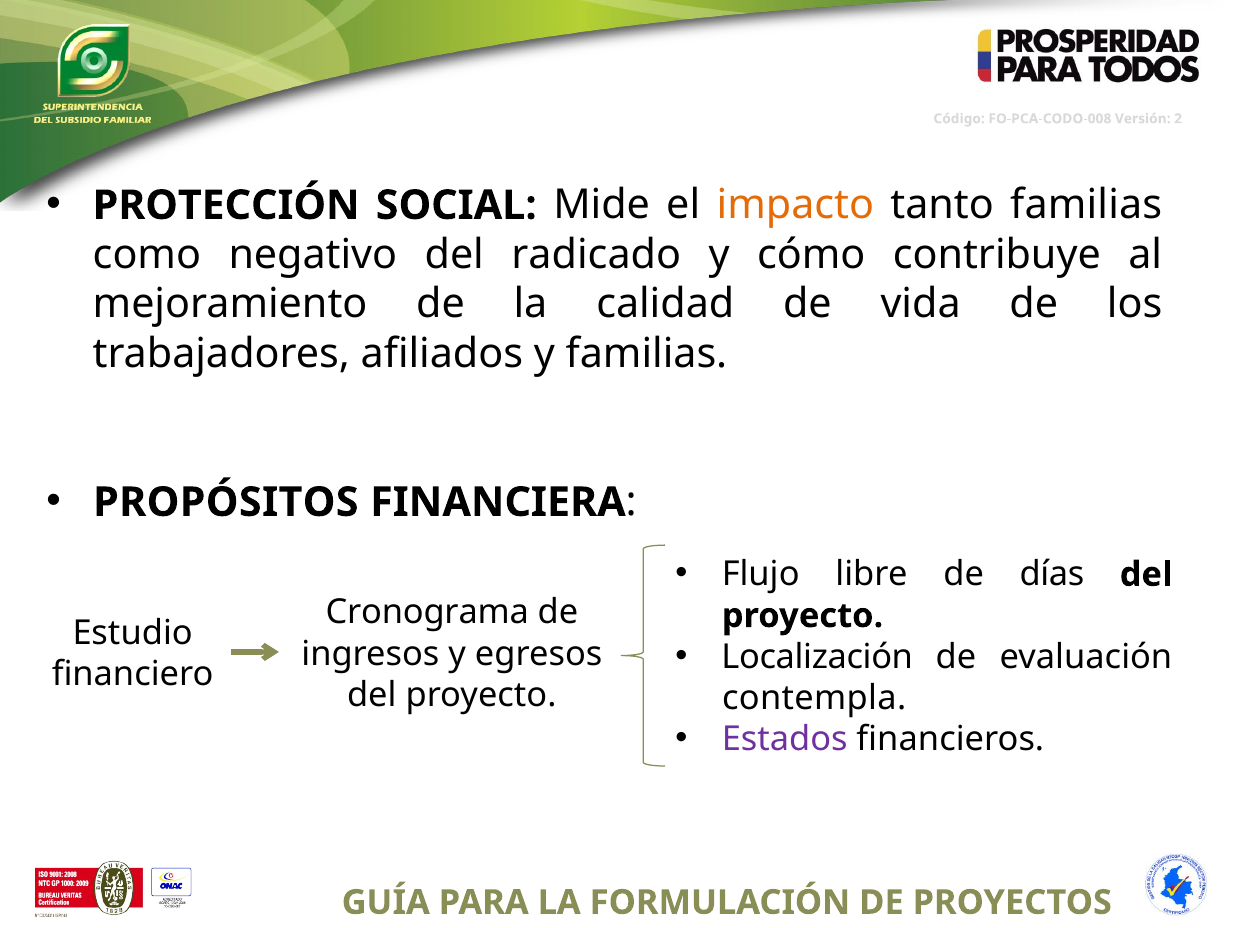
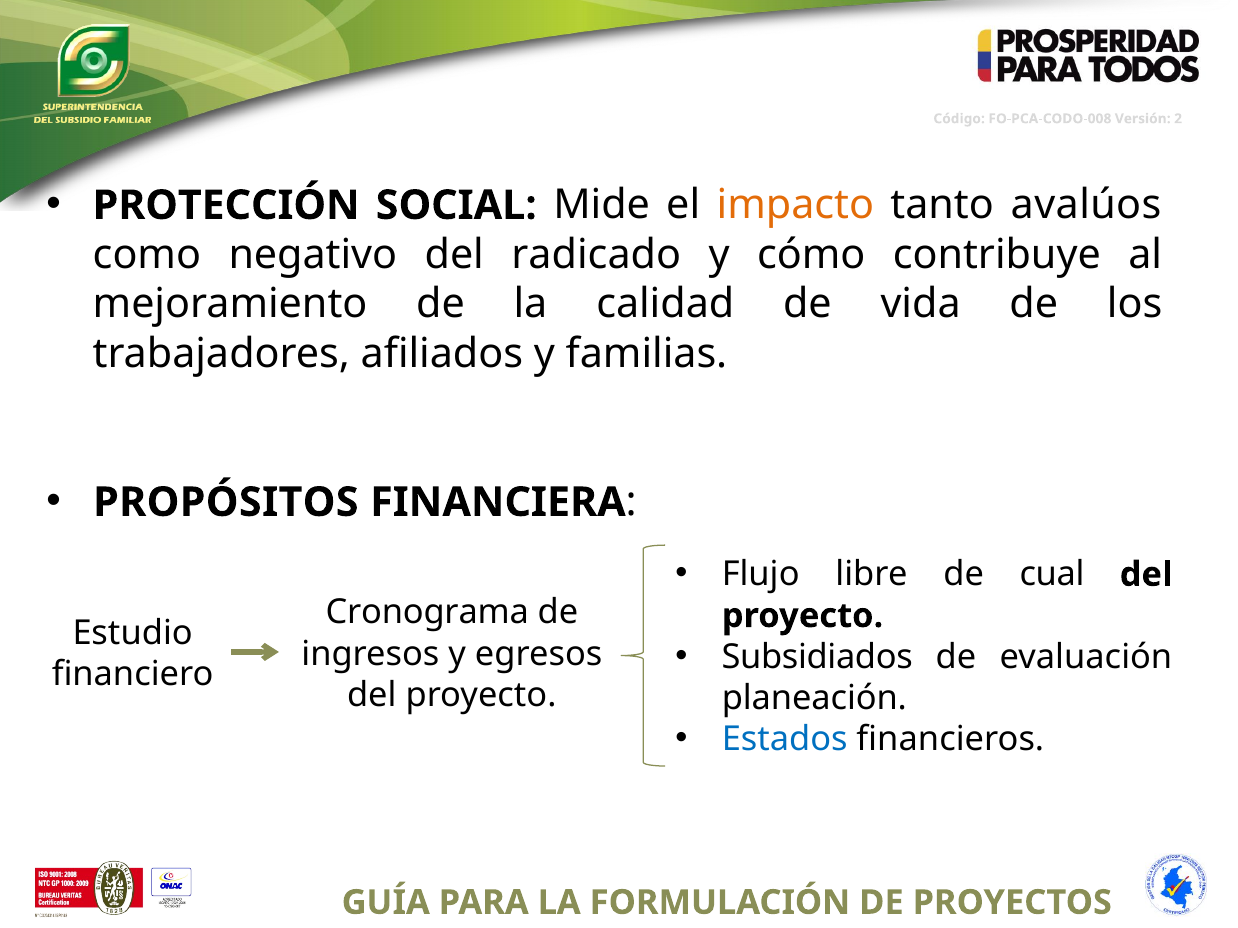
tanto familias: familias -> avalúos (1086, 205)
días: días -> cual (1052, 575)
Localización: Localización -> Subsidiados (817, 657)
contempla: contempla -> planeación (814, 699)
Estados colour: purple -> blue (785, 740)
